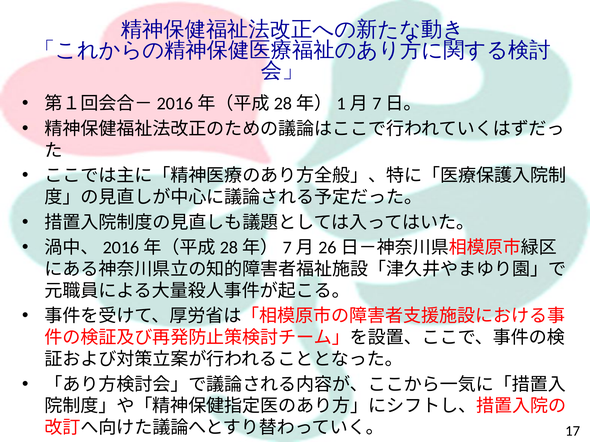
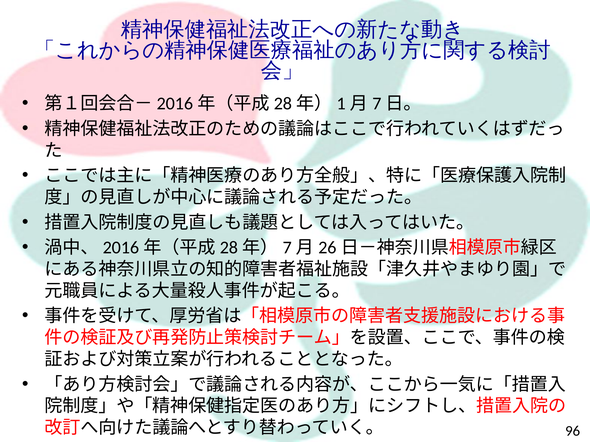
17: 17 -> 96 (573, 432)
